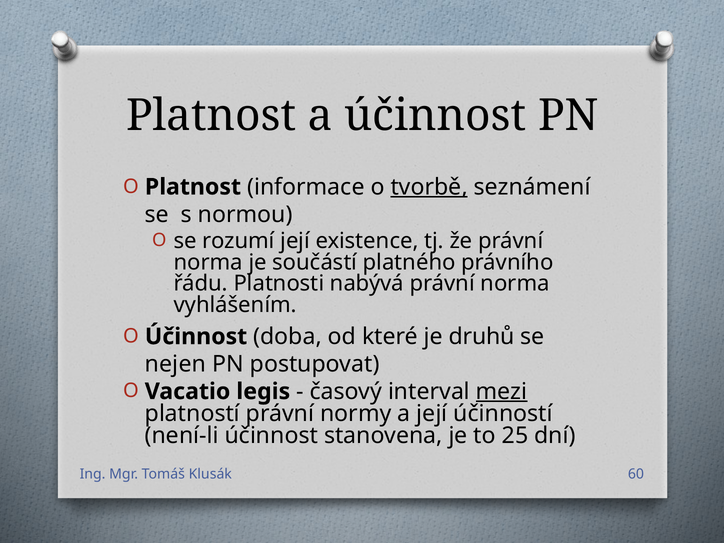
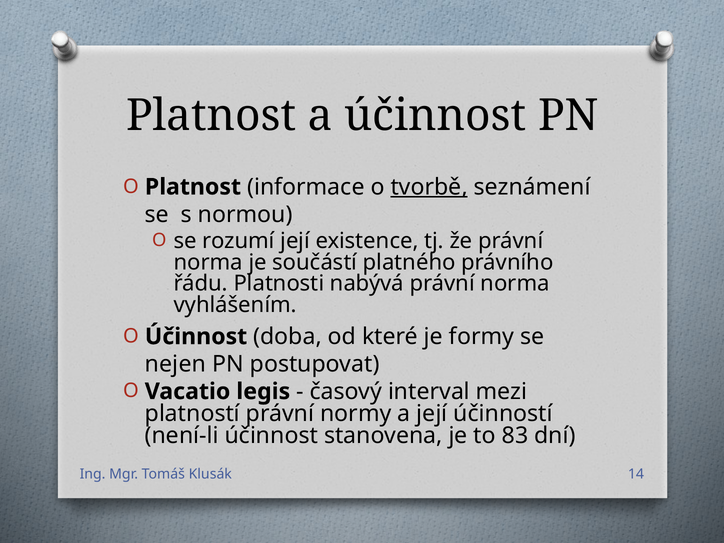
druhů: druhů -> formy (482, 337)
mezi underline: present -> none (502, 391)
25: 25 -> 83 (515, 436)
60: 60 -> 14 (636, 474)
